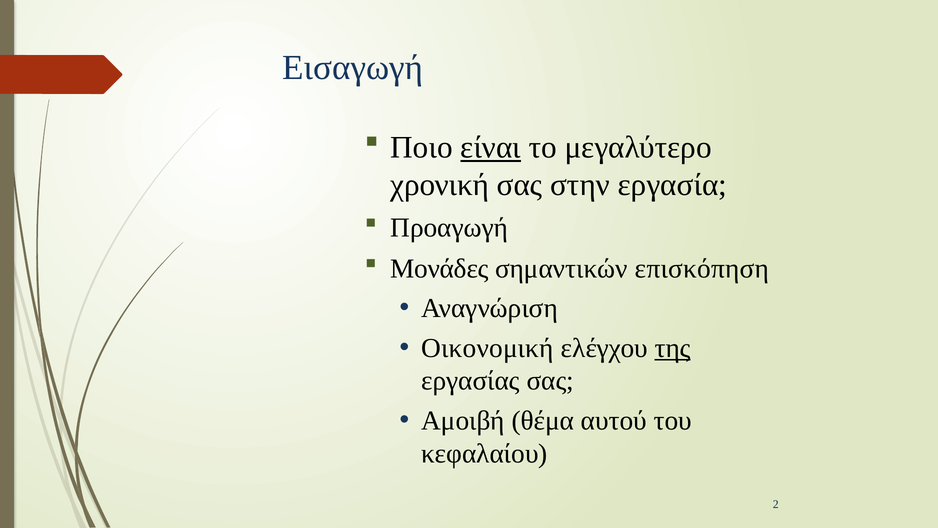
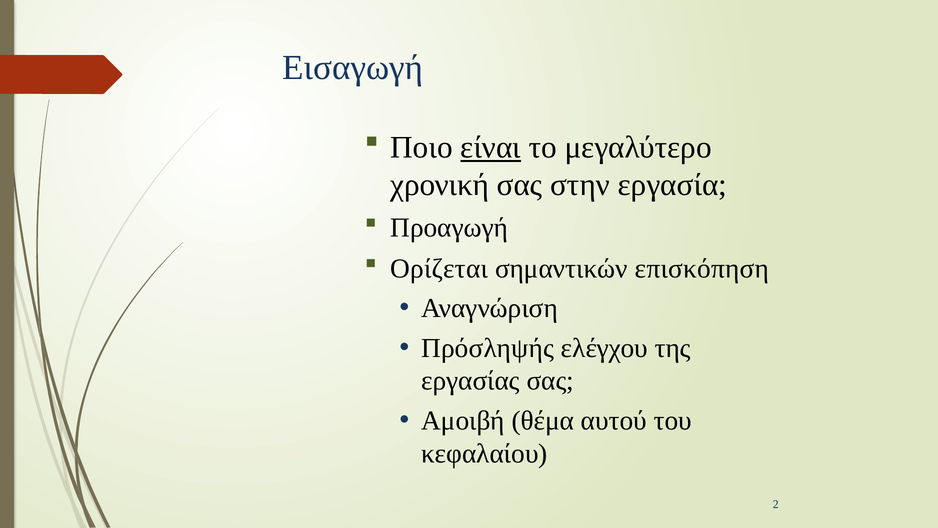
Μονάδες: Μονάδες -> Ορίζεται (439, 268)
Οικονομική: Οικονομική -> Πρόσληψής (488, 348)
της underline: present -> none (673, 348)
